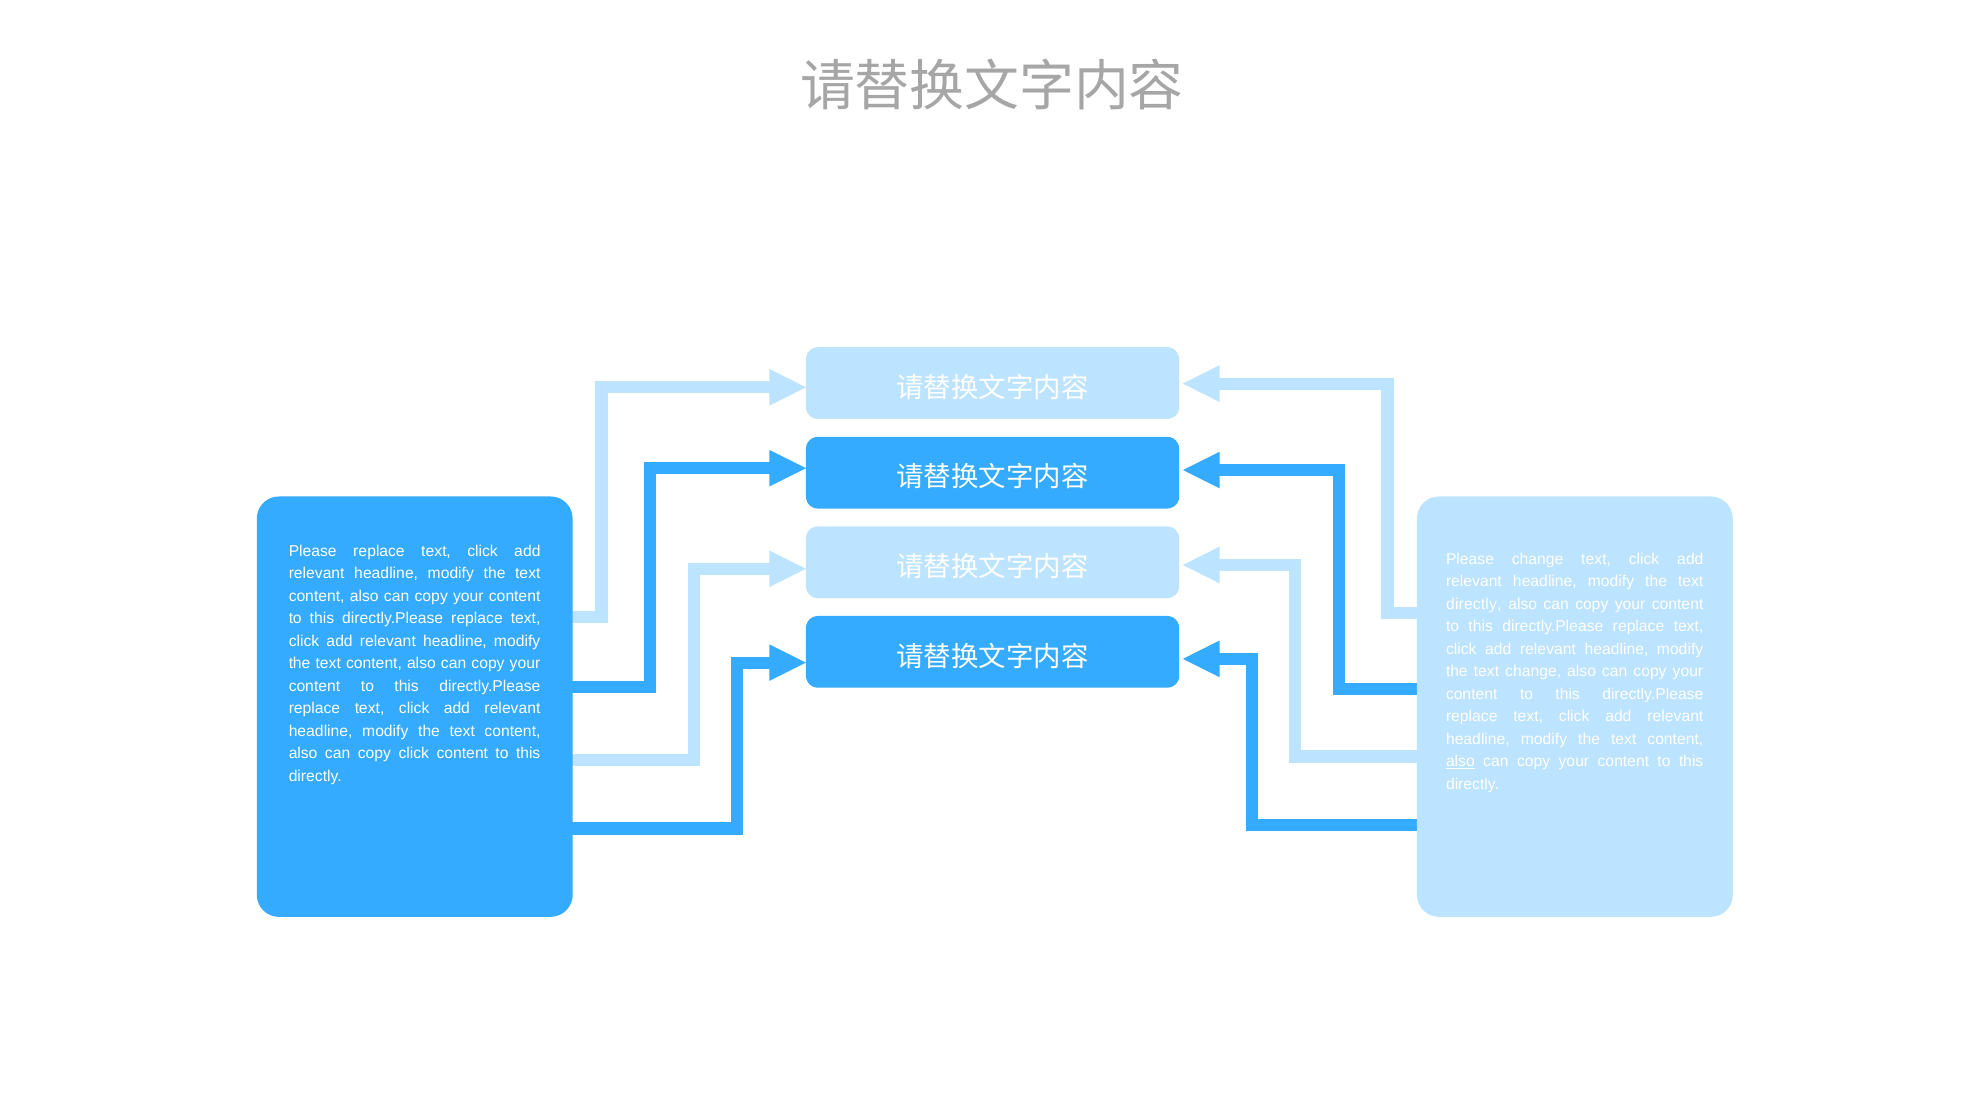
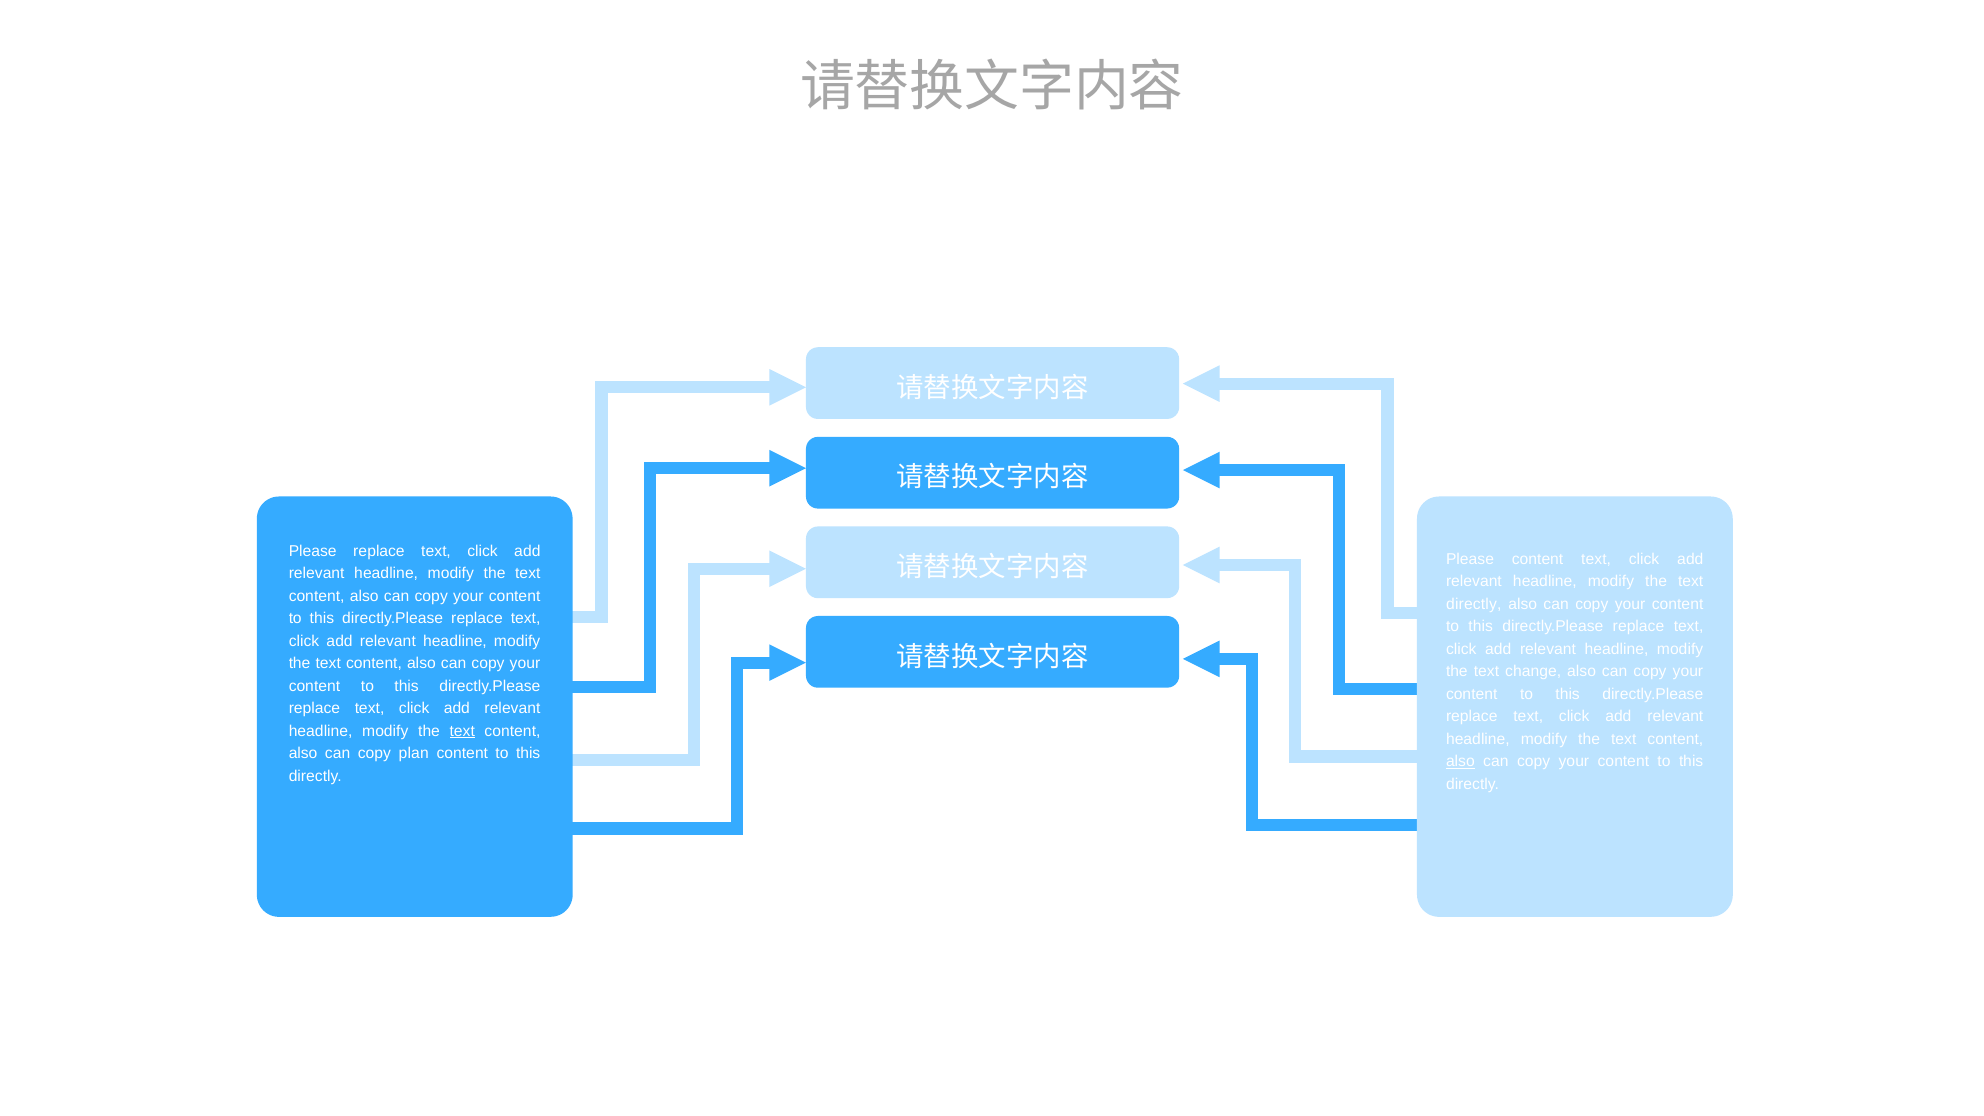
Please change: change -> content (1538, 559)
text underline: none -> present (462, 731)
copy click: click -> plan (414, 753)
